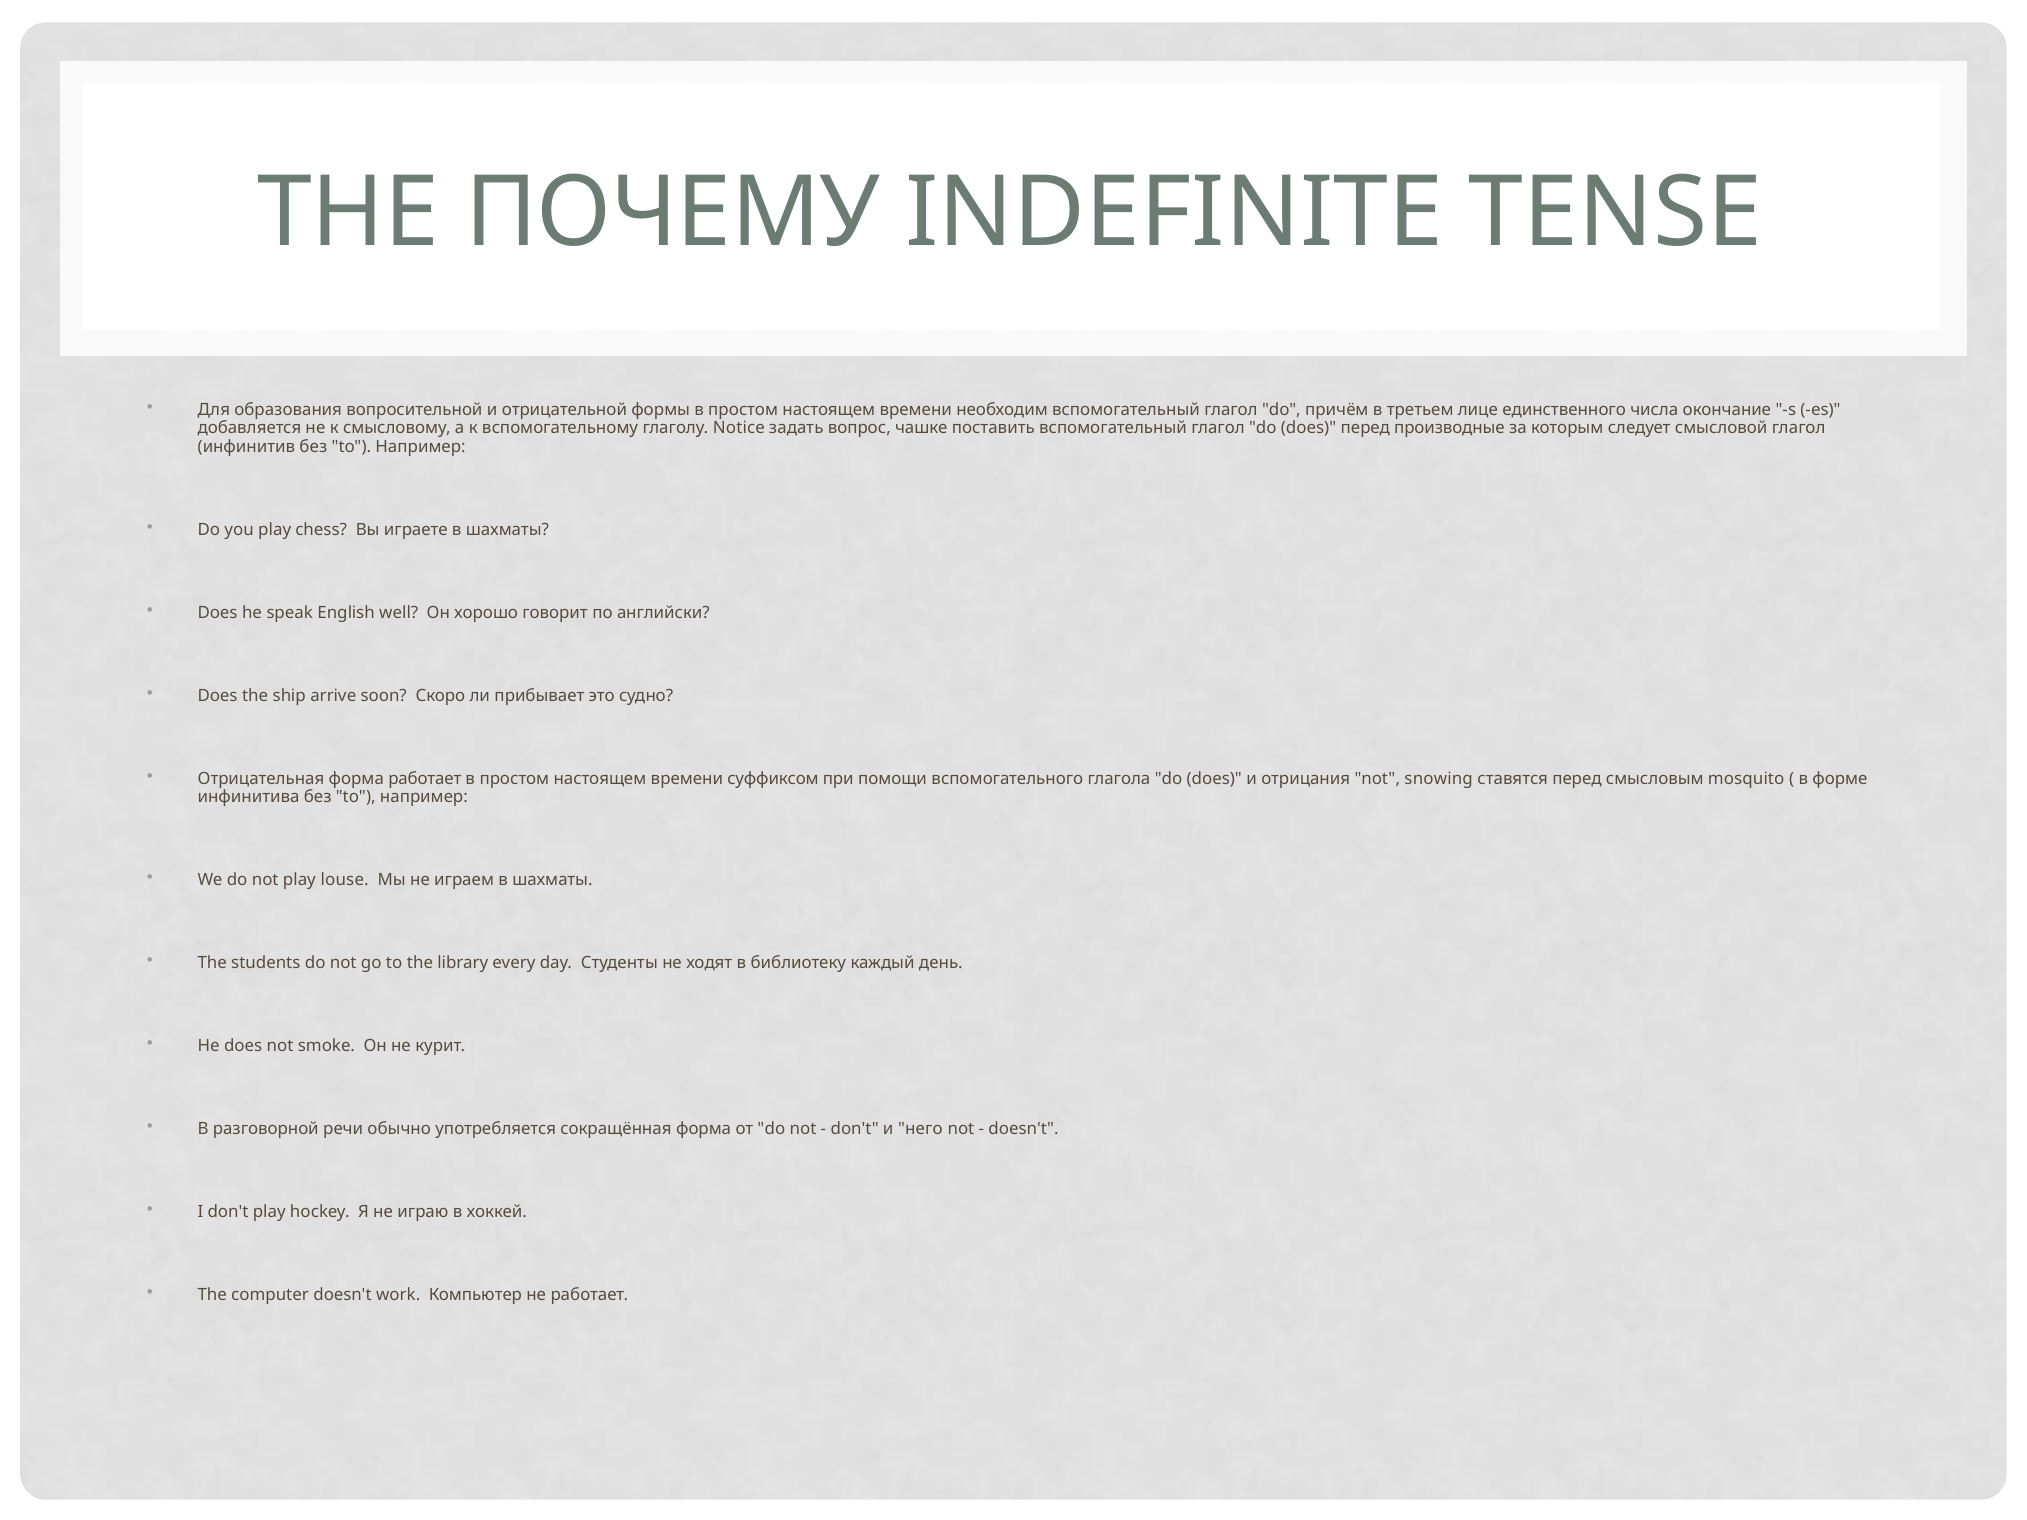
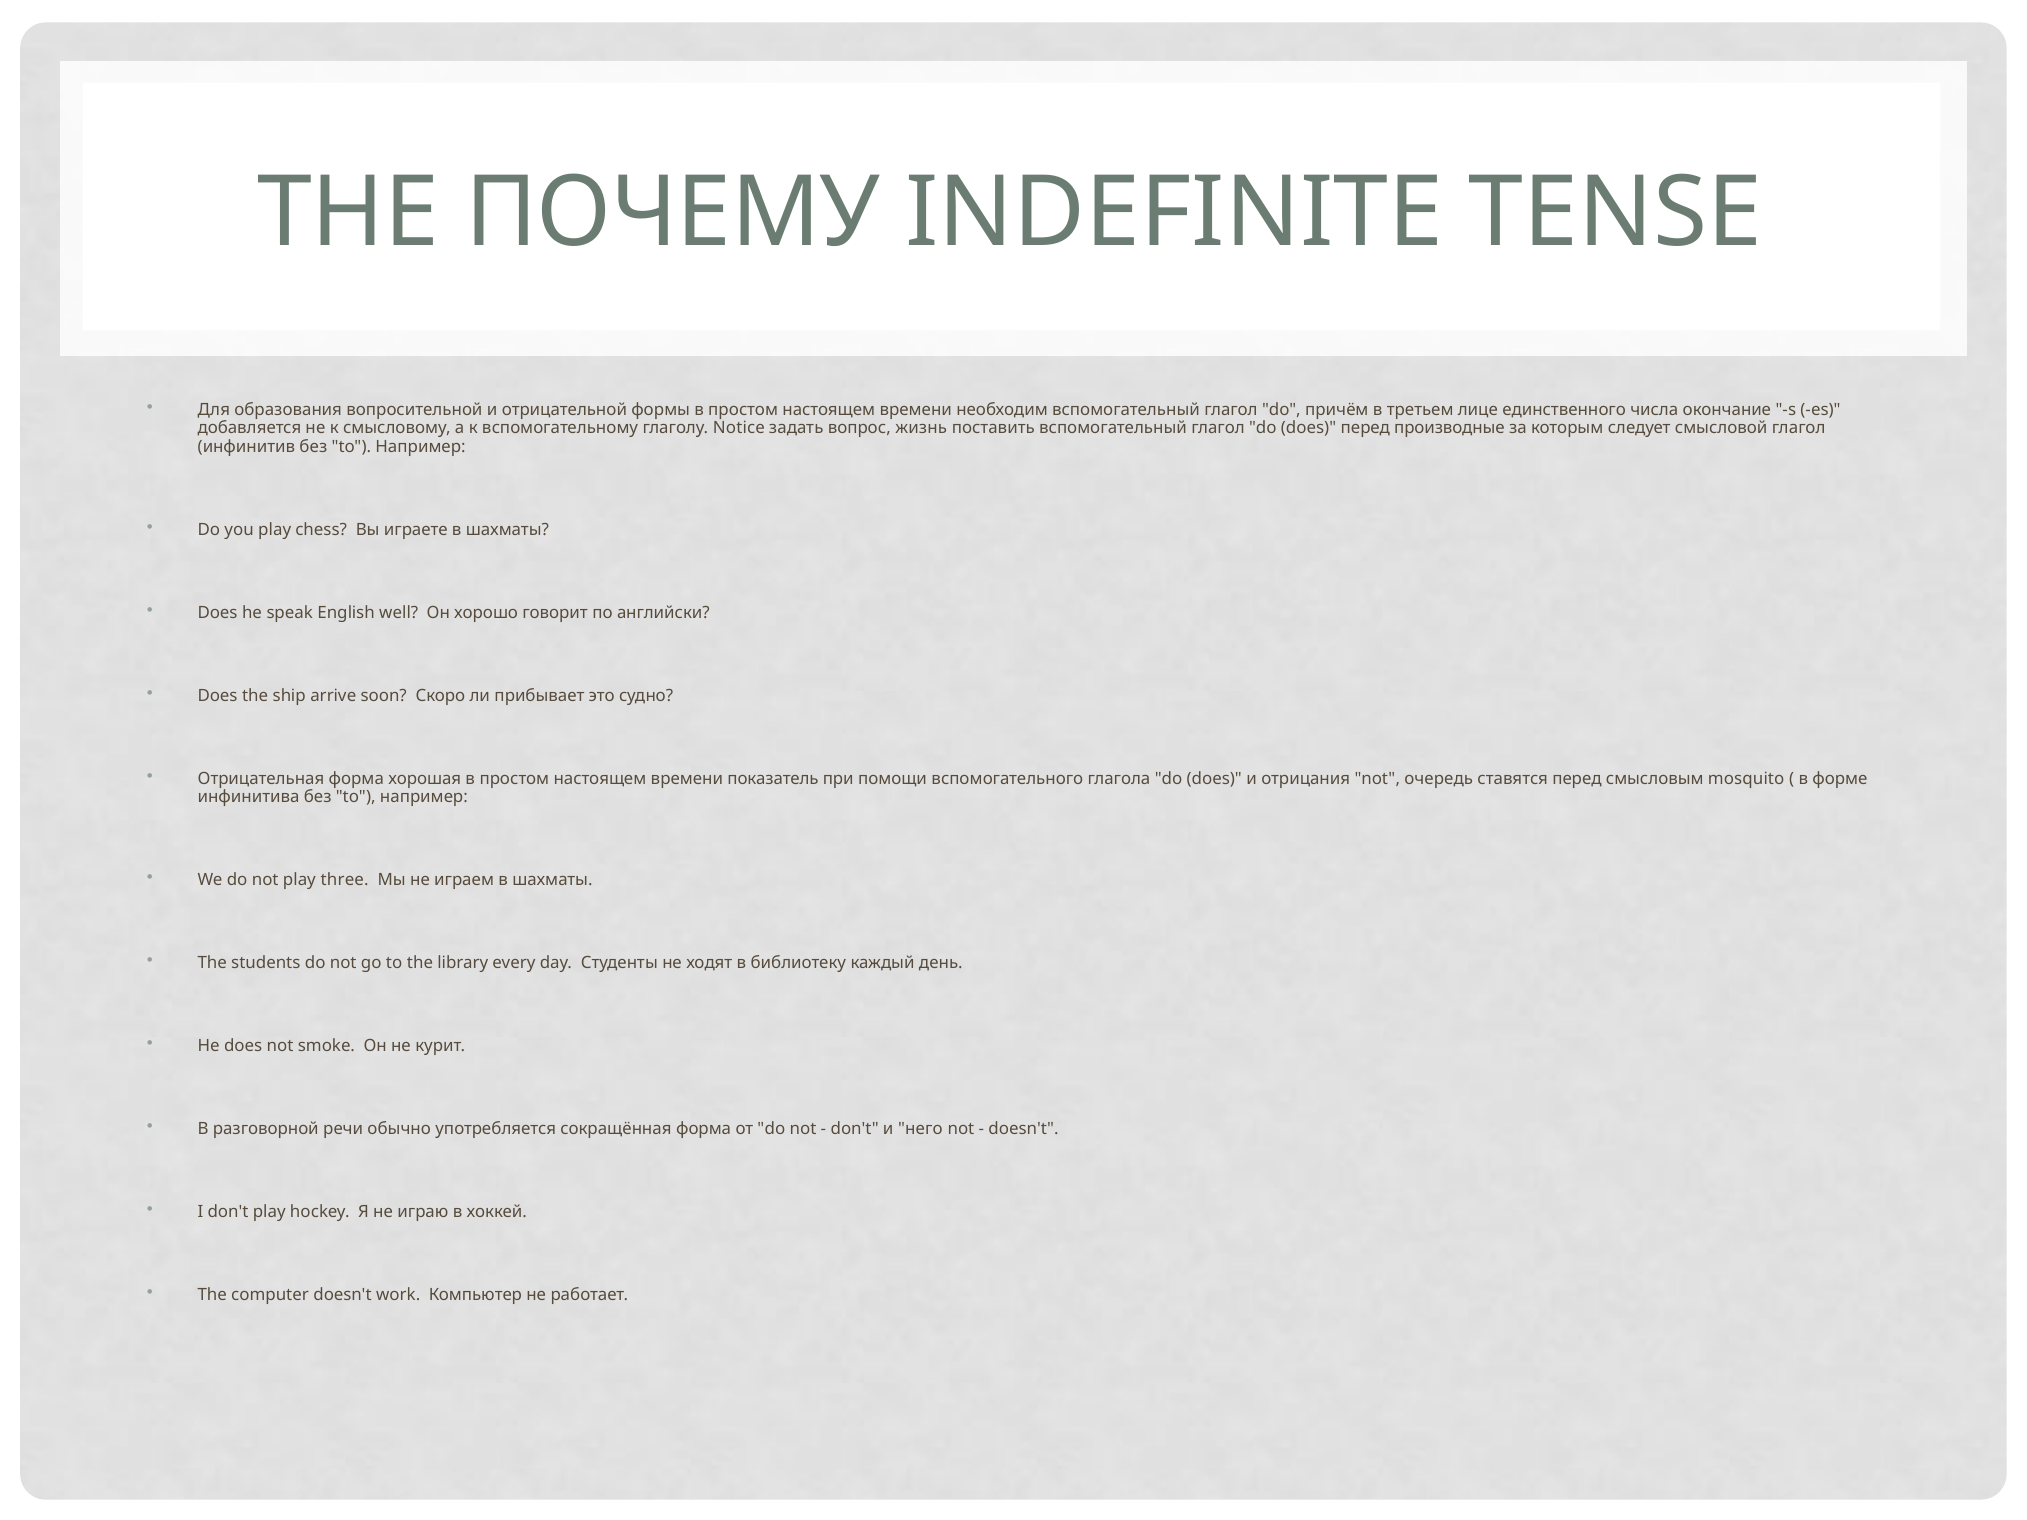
чашке: чашке -> жизнь (921, 428)
форма работает: работает -> хорошая (425, 779)
суффиксом: суффиксом -> показатель (773, 779)
snowing: snowing -> очередь (1439, 779)
louse: louse -> three (345, 880)
